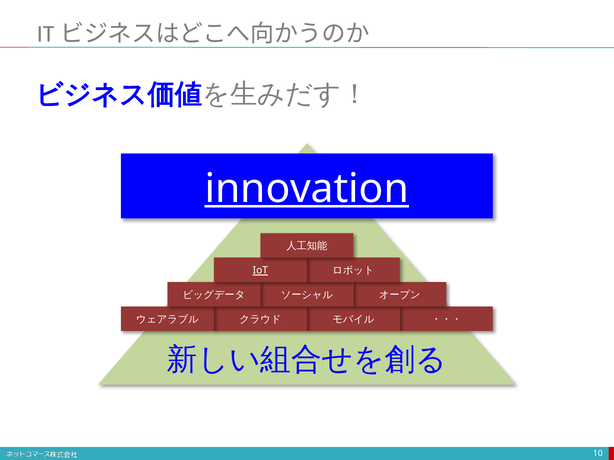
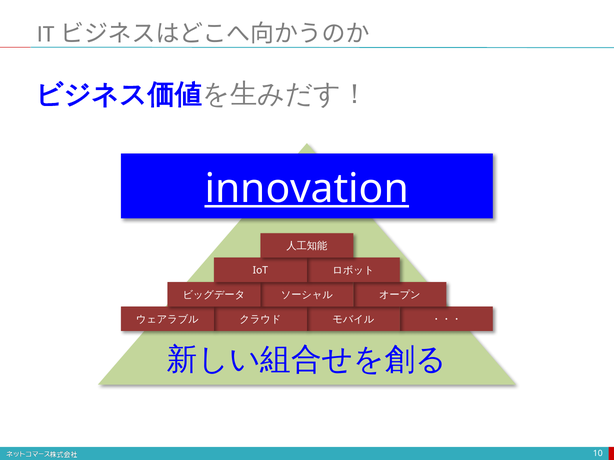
IoT underline: present -> none (260, 271)
